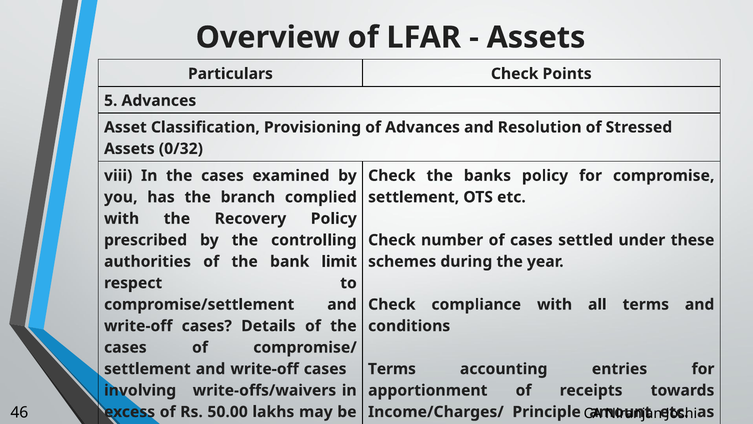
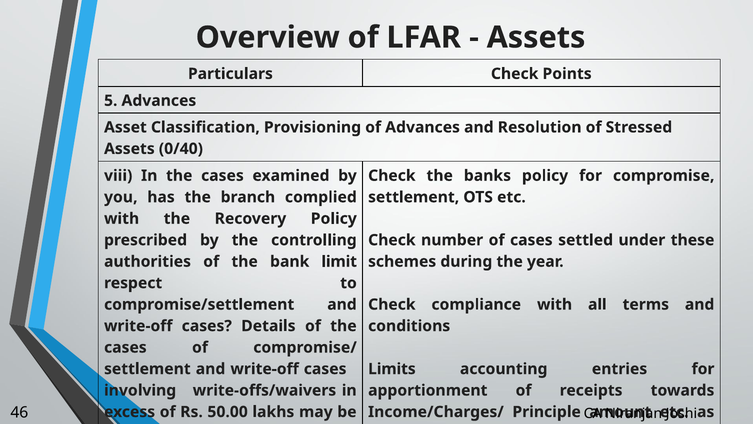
0/32: 0/32 -> 0/40 (181, 149)
Terms: Terms -> Limits (392, 369)
